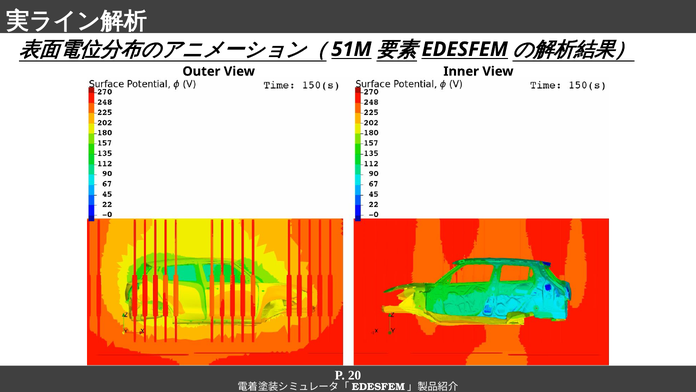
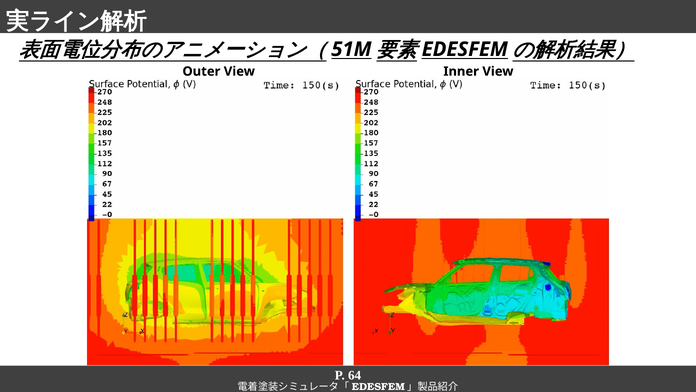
20: 20 -> 64 (355, 375)
